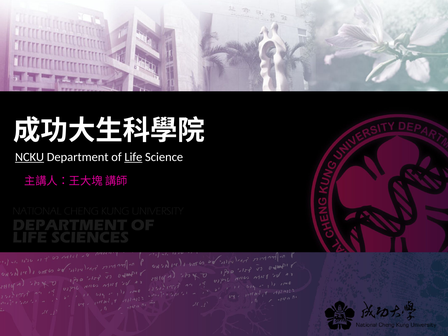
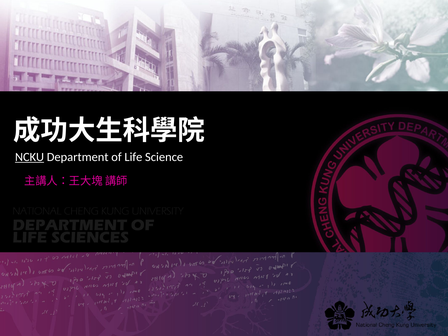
Life underline: present -> none (133, 157)
